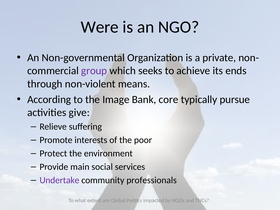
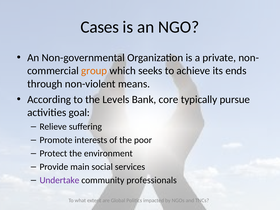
Were: Were -> Cases (100, 27)
group colour: purple -> orange (94, 71)
Image: Image -> Levels (116, 99)
give: give -> goal (79, 112)
